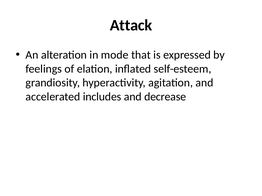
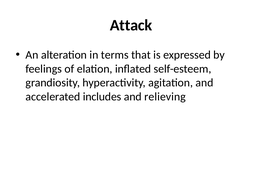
mode: mode -> terms (115, 55)
decrease: decrease -> relieving (165, 97)
